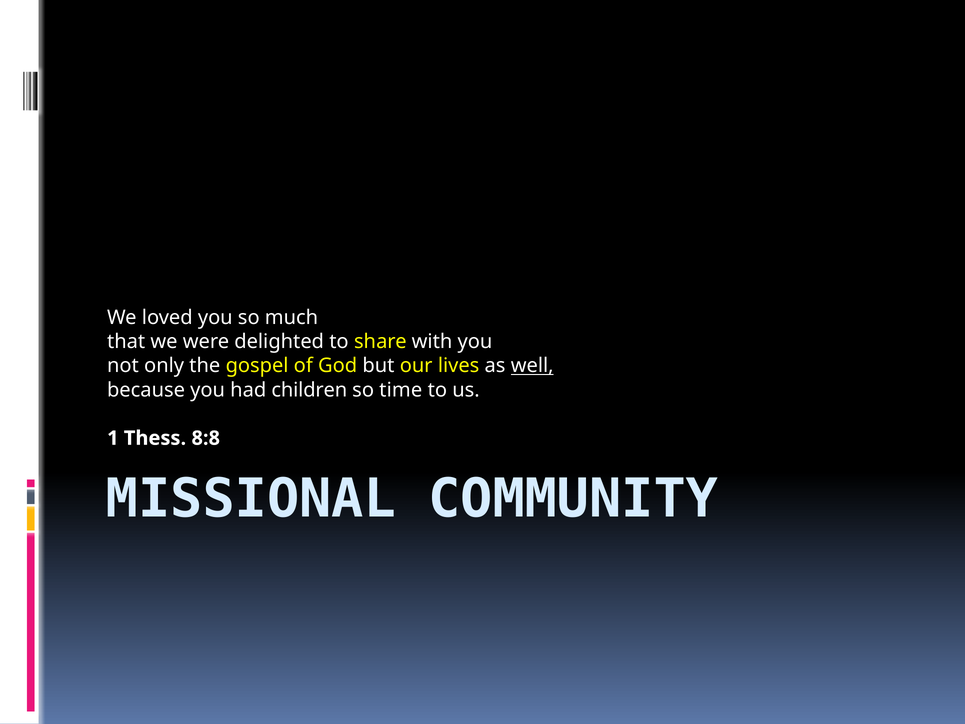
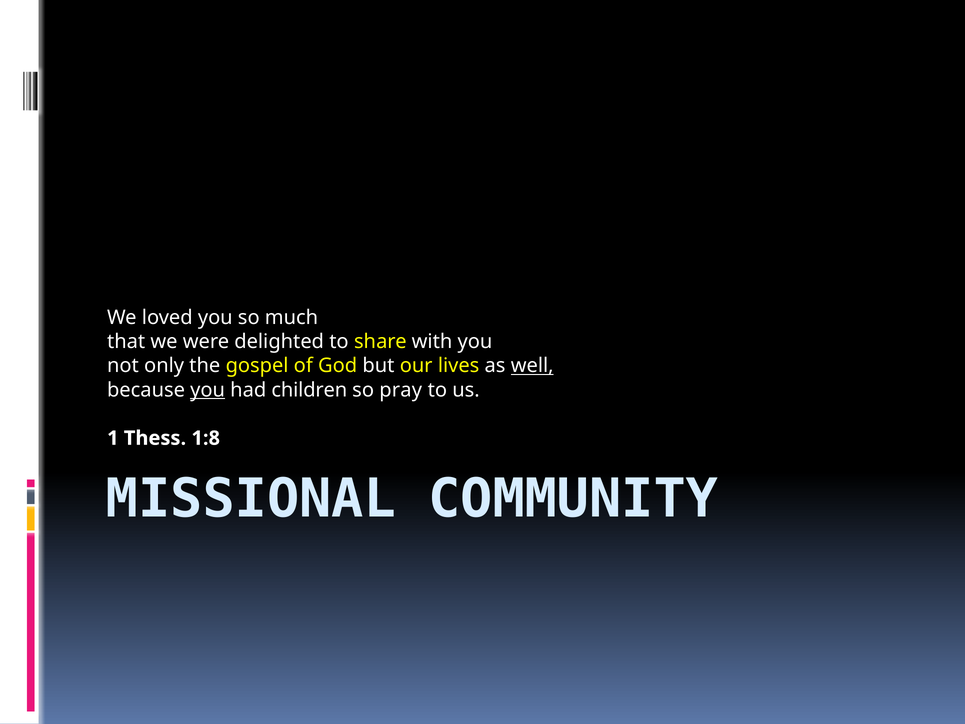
you underline: none -> present (208, 390)
time: time -> pray (401, 390)
8:8: 8:8 -> 1:8 (206, 438)
